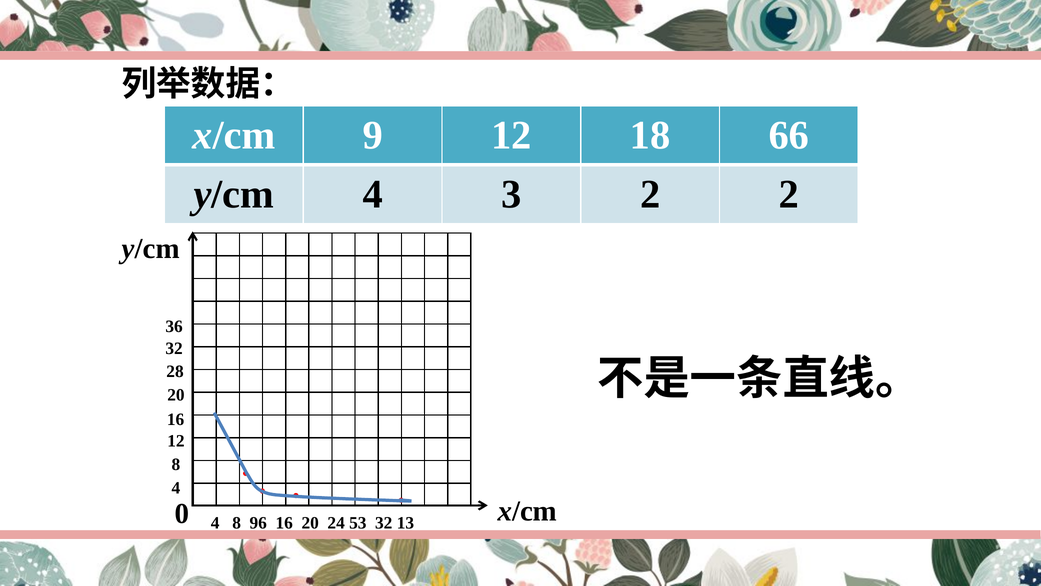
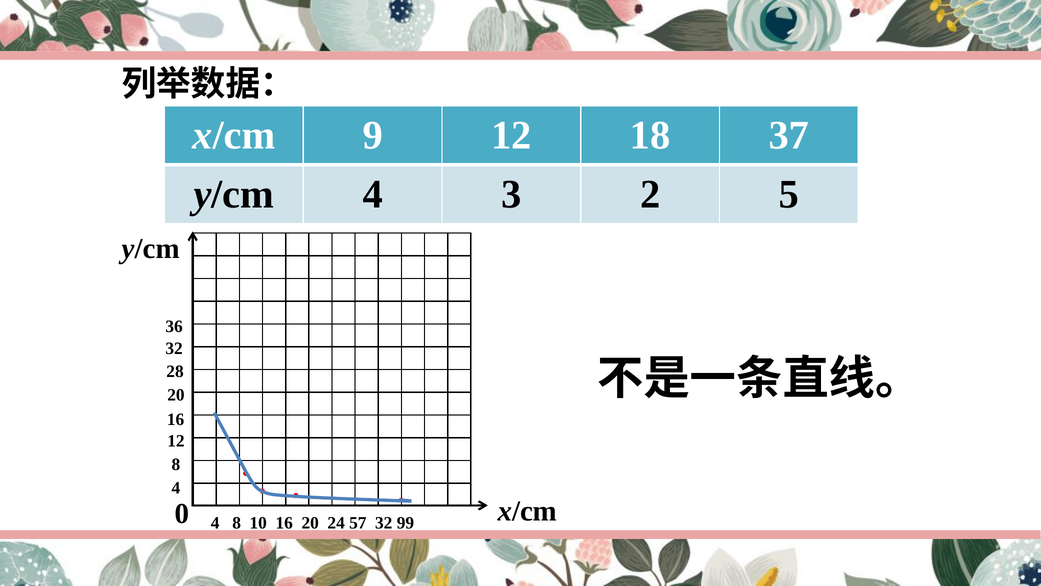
66: 66 -> 37 (789, 135)
2 2: 2 -> 5 (789, 194)
96: 96 -> 10 (258, 523)
53: 53 -> 57 (358, 523)
13: 13 -> 99 (405, 523)
